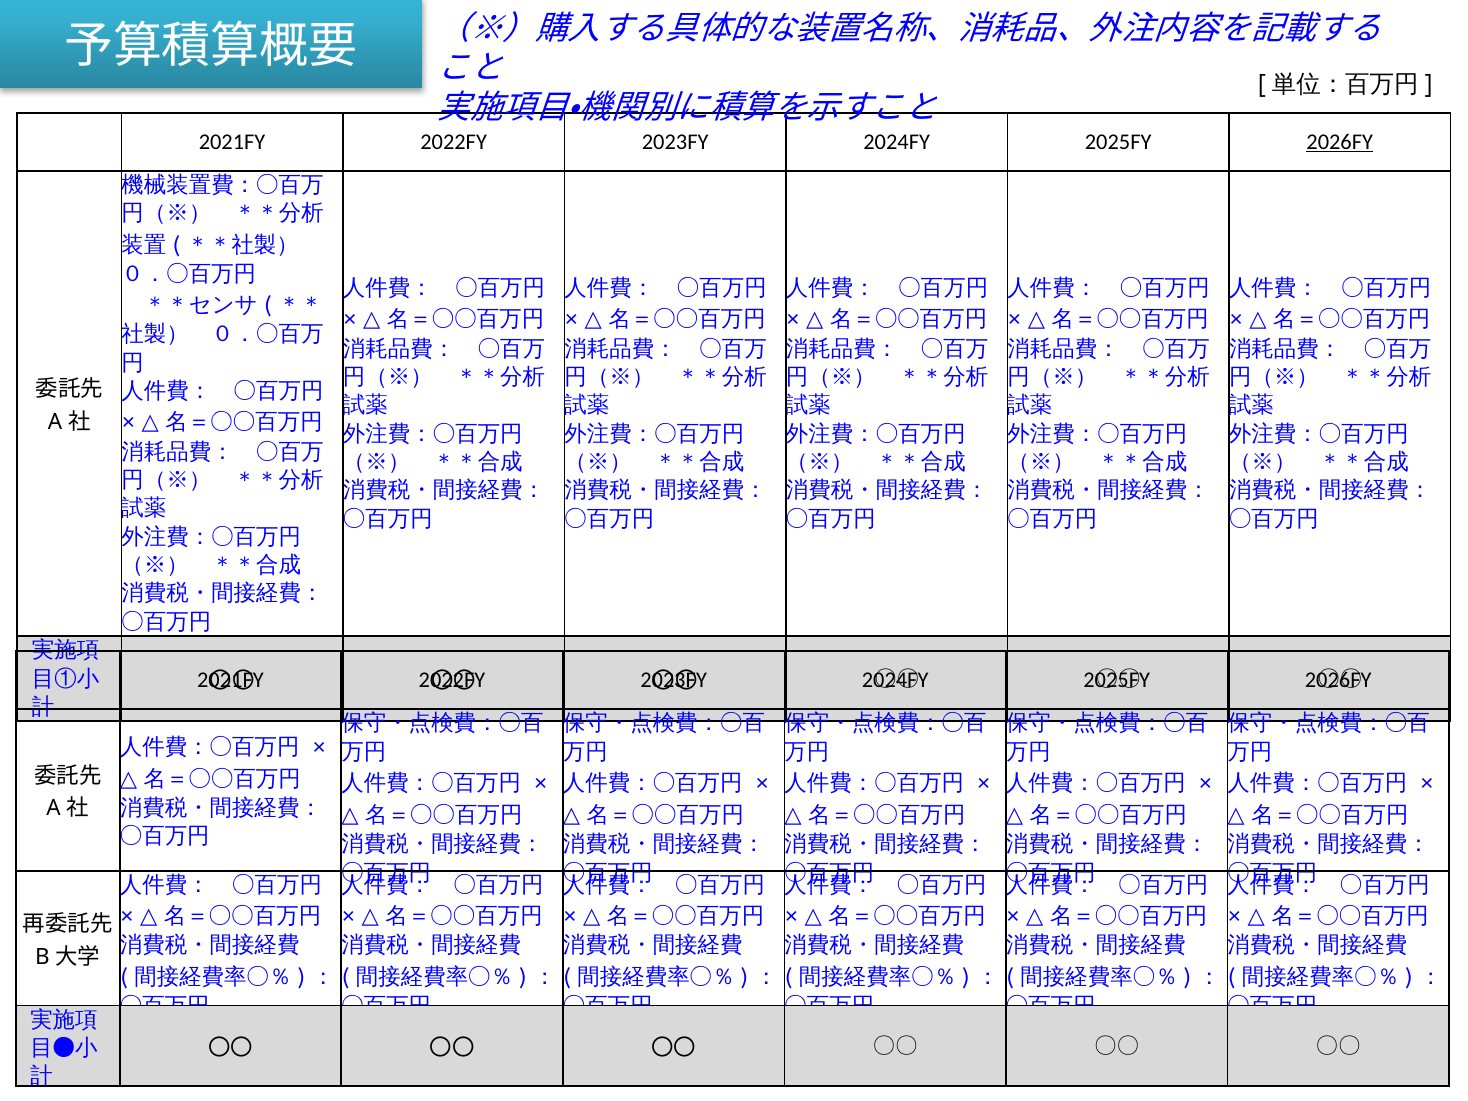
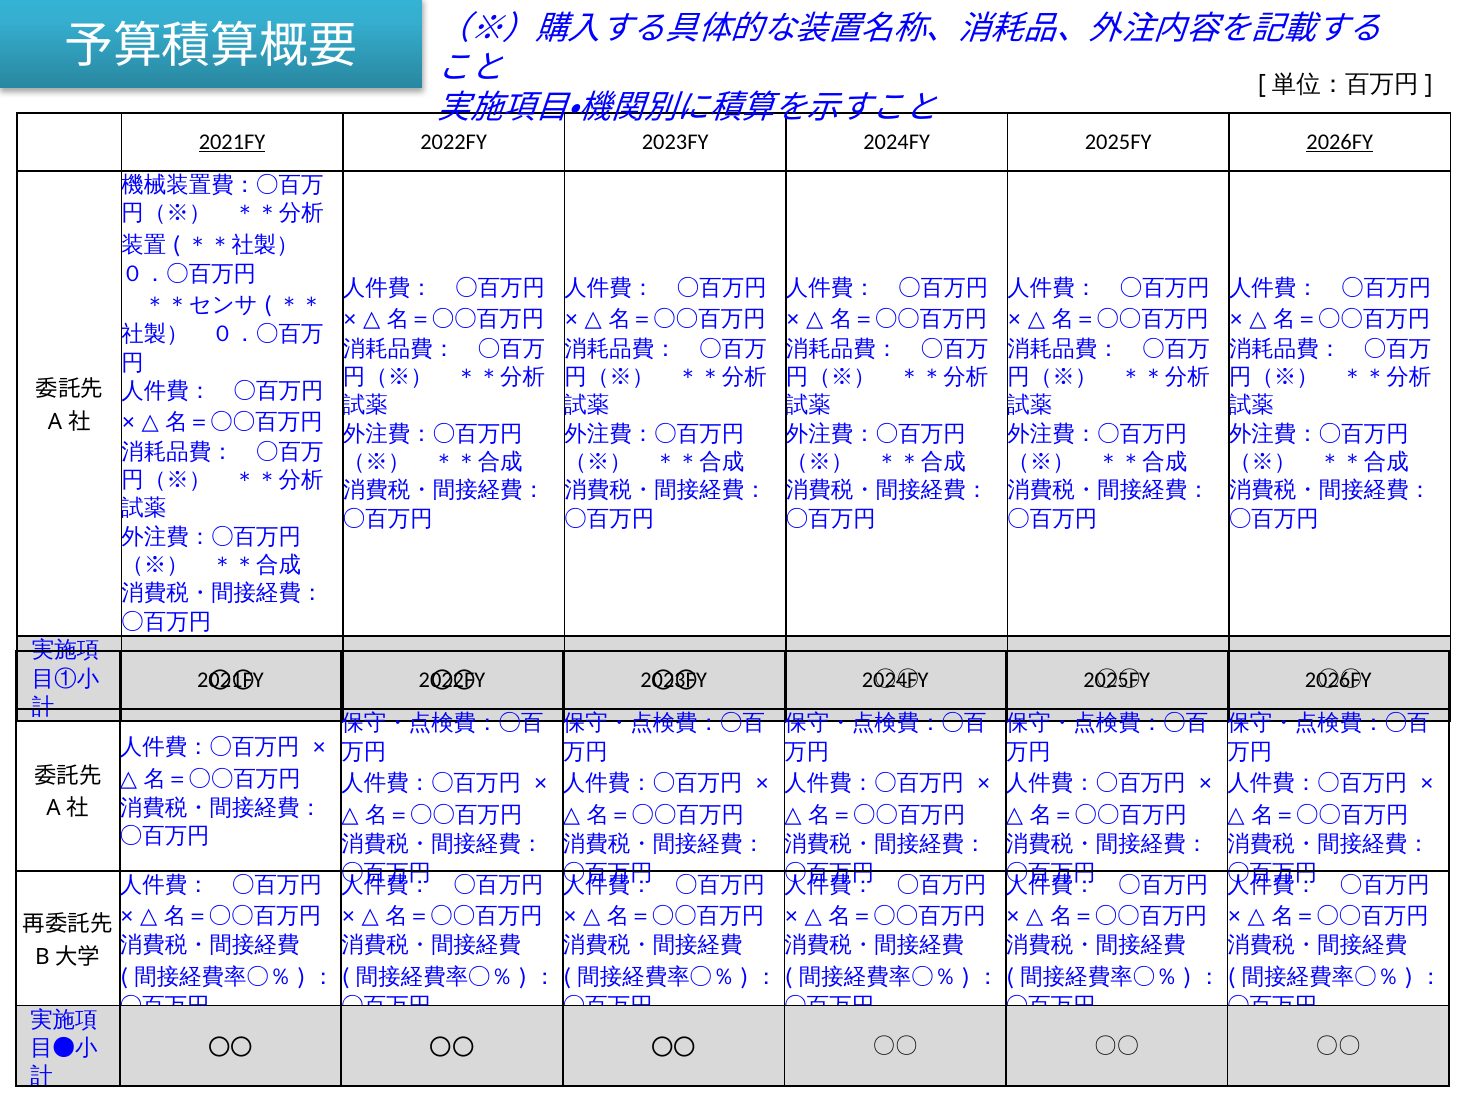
2021FY underline: none -> present (232, 142)
